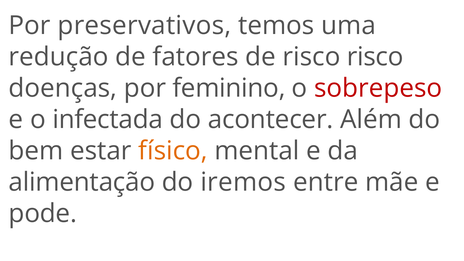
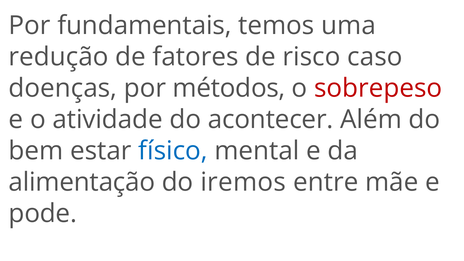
preservativos: preservativos -> fundamentais (144, 26)
risco risco: risco -> caso (375, 57)
feminino: feminino -> métodos (229, 88)
infectada: infectada -> atividade (108, 120)
físico colour: orange -> blue (173, 151)
